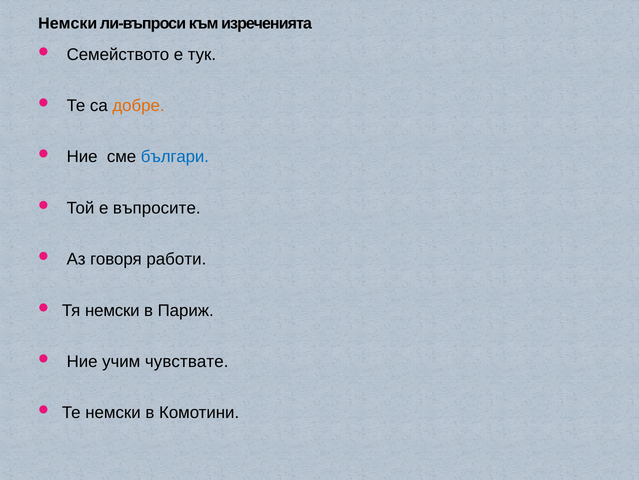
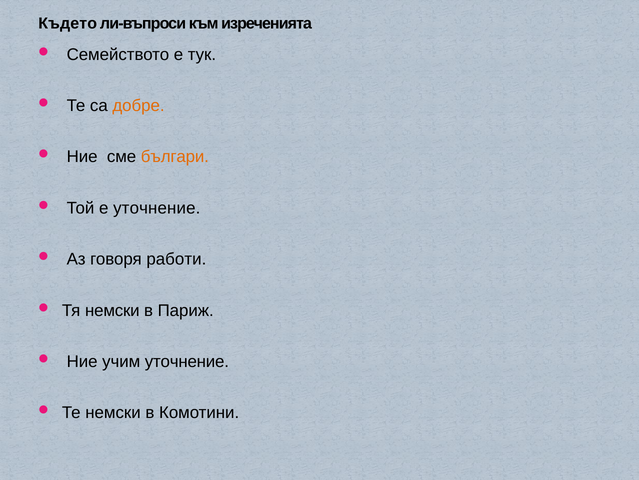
Немски: Немски -> Където (68, 23)
българи colour: blue -> orange (175, 157)
е въпросите: въпросите -> уточнение (157, 208)
учим чувствате: чувствате -> уточнение (187, 361)
